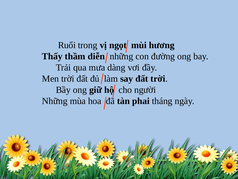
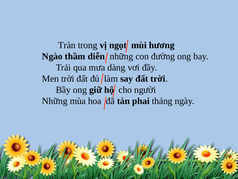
Ruổi: Ruổi -> Tràn (67, 45)
Thấy: Thấy -> Ngào (52, 56)
